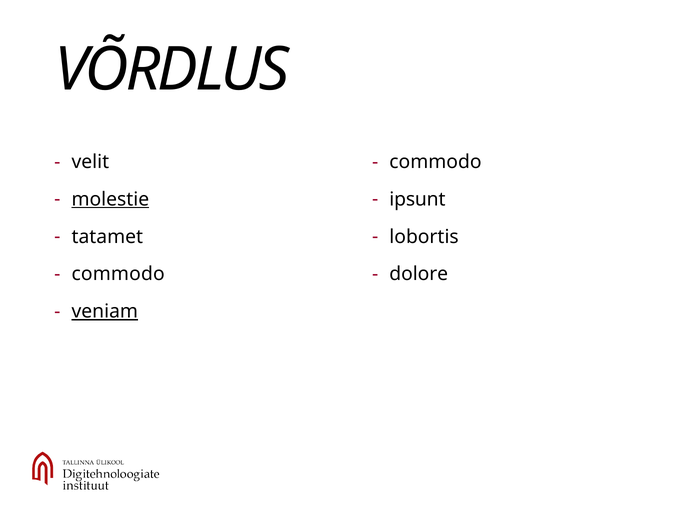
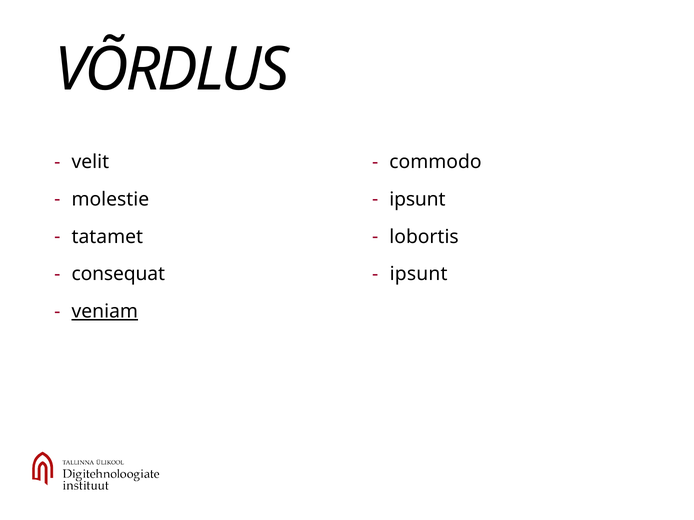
molestie underline: present -> none (110, 200)
commodo: commodo -> consequat (118, 274)
dolore: dolore -> ipsunt (419, 274)
